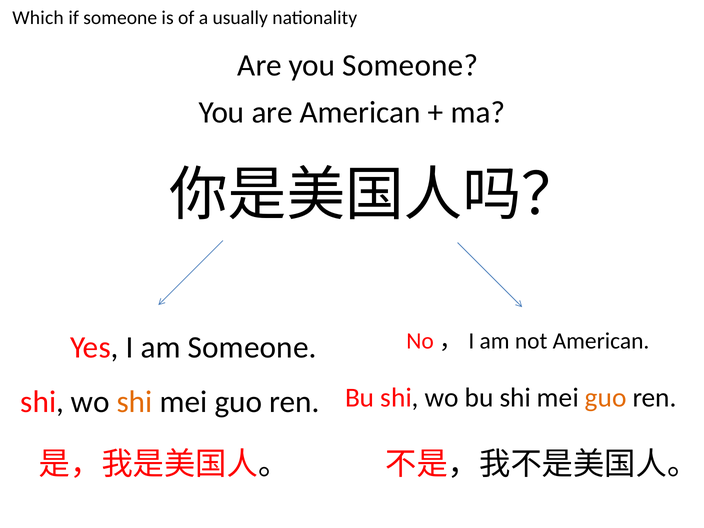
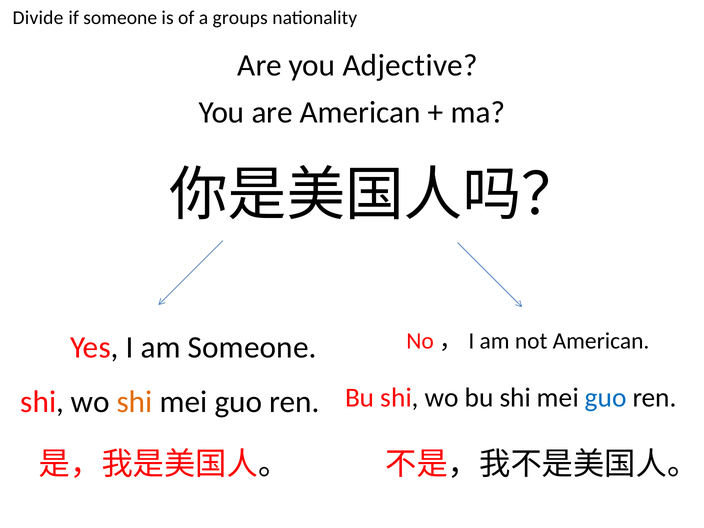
Which: Which -> Divide (38, 18)
usually: usually -> groups (240, 18)
you Someone: Someone -> Adjective (410, 66)
guo colour: orange -> blue (606, 398)
